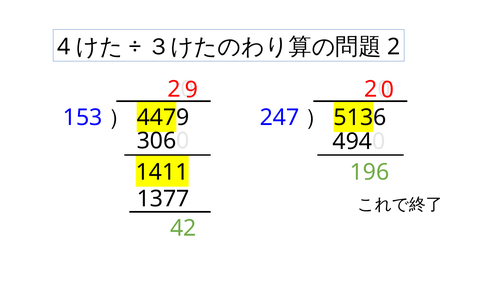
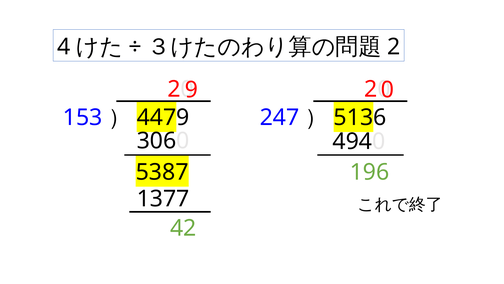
1411: 1411 -> 5387 (162, 172)
